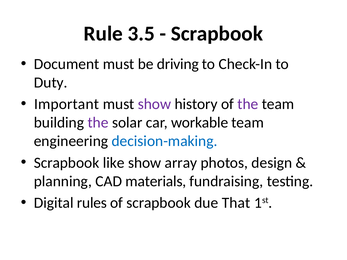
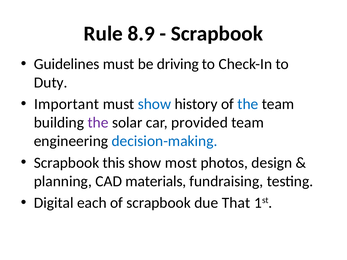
3.5: 3.5 -> 8.9 (141, 34)
Document: Document -> Guidelines (67, 64)
show colour: purple -> blue (154, 104)
the colour: purple -> blue (248, 104)
workable: workable -> provided (200, 123)
like: like -> this (114, 163)
array: array -> most (181, 163)
rules: rules -> each (92, 203)
